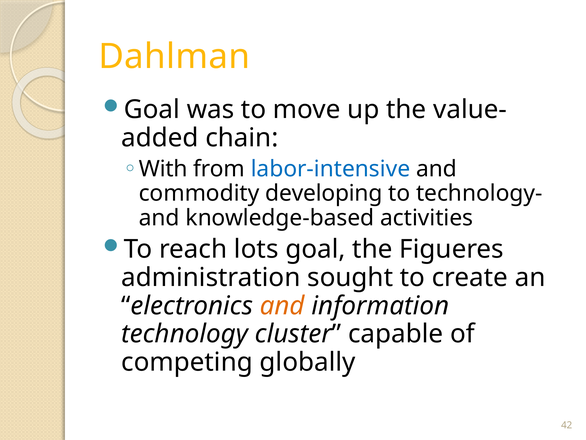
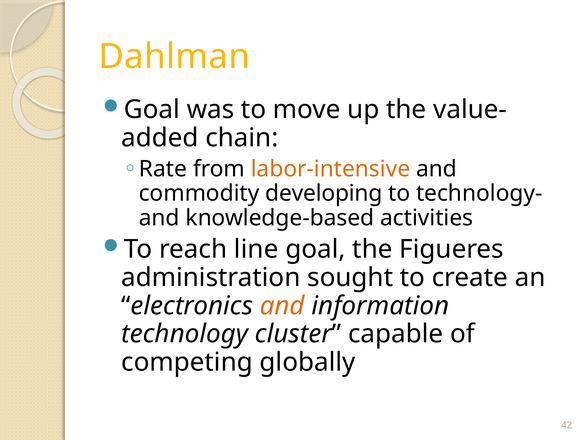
With: With -> Rate (163, 169)
labor-intensive colour: blue -> orange (330, 169)
lots: lots -> line (256, 249)
